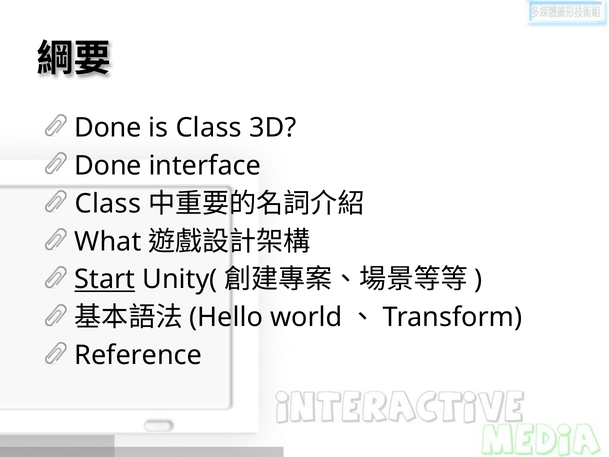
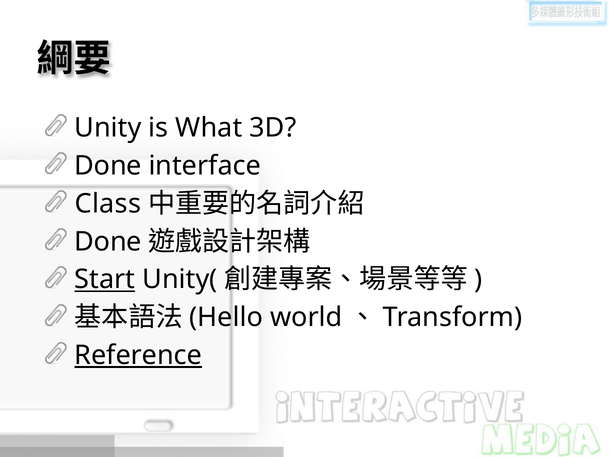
Done: Done -> Unity (108, 128)
is Class: Class -> What (209, 128)
What: What -> Done (108, 241)
Reference underline: none -> present (138, 355)
